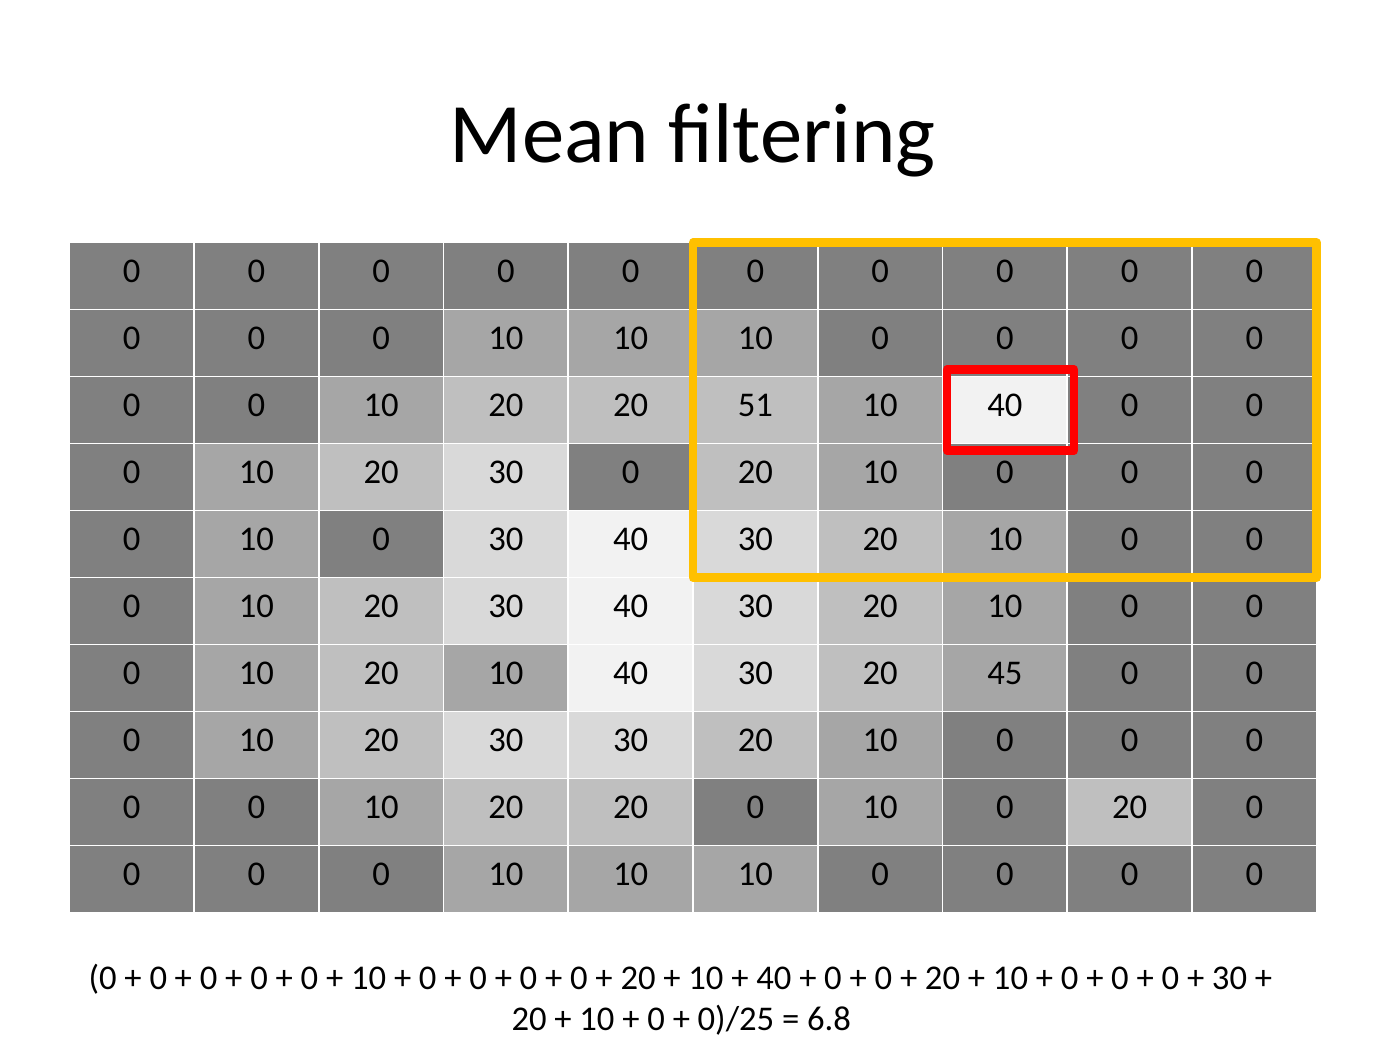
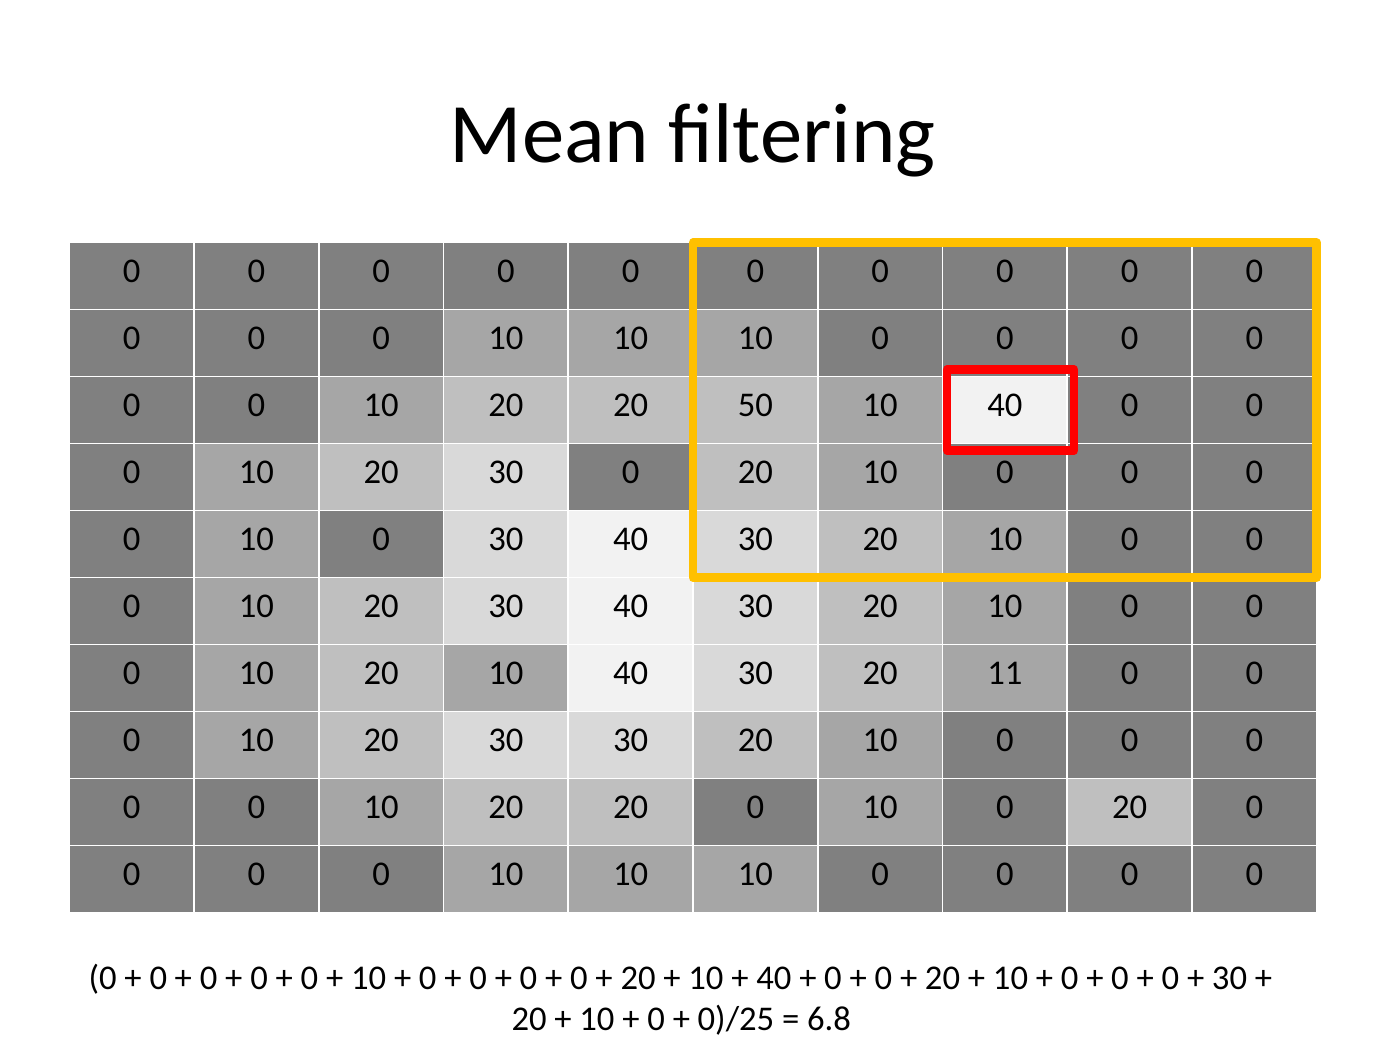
51: 51 -> 50 (755, 405)
45: 45 -> 11 (1005, 673)
